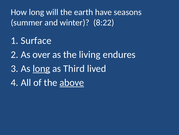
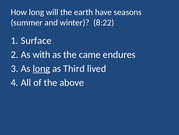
over: over -> with (41, 54)
living: living -> came (90, 54)
above underline: present -> none (72, 82)
